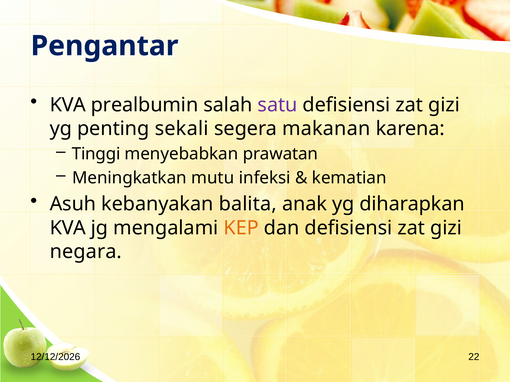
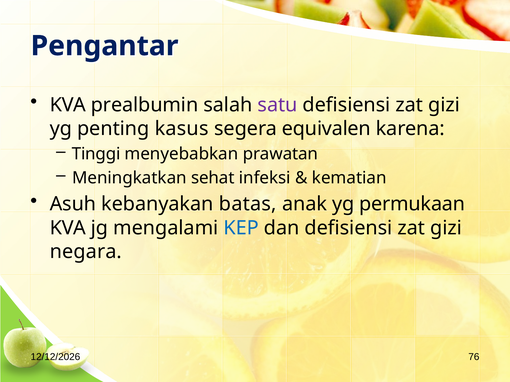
sekali: sekali -> kasus (182, 129)
makanan: makanan -> equivalen (326, 129)
mutu: mutu -> sehat (213, 178)
balita: balita -> batas (248, 204)
diharapkan: diharapkan -> permukaan (412, 204)
KEP colour: orange -> blue (241, 228)
22: 22 -> 76 (474, 358)
